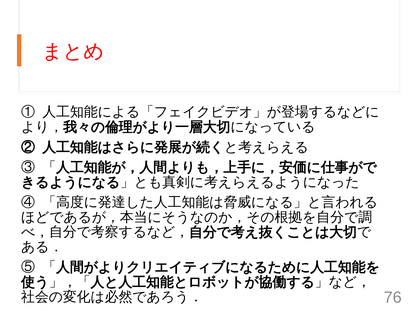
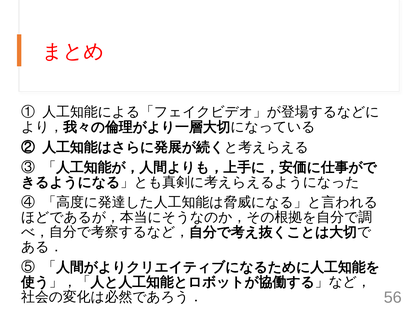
76: 76 -> 56 (393, 298)
